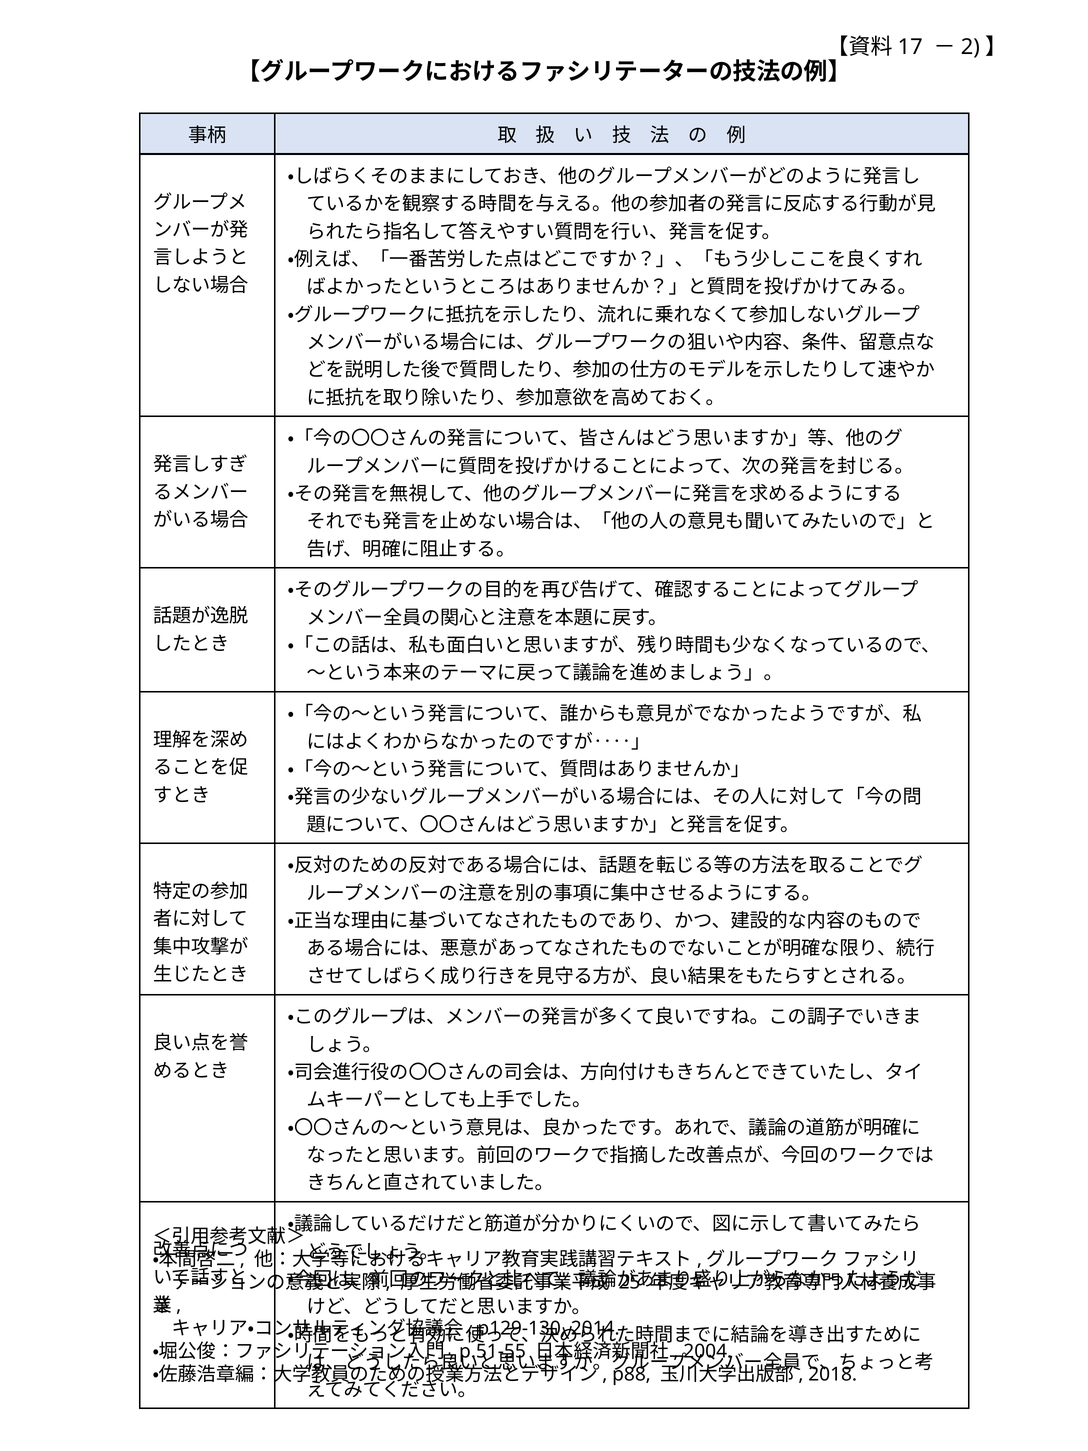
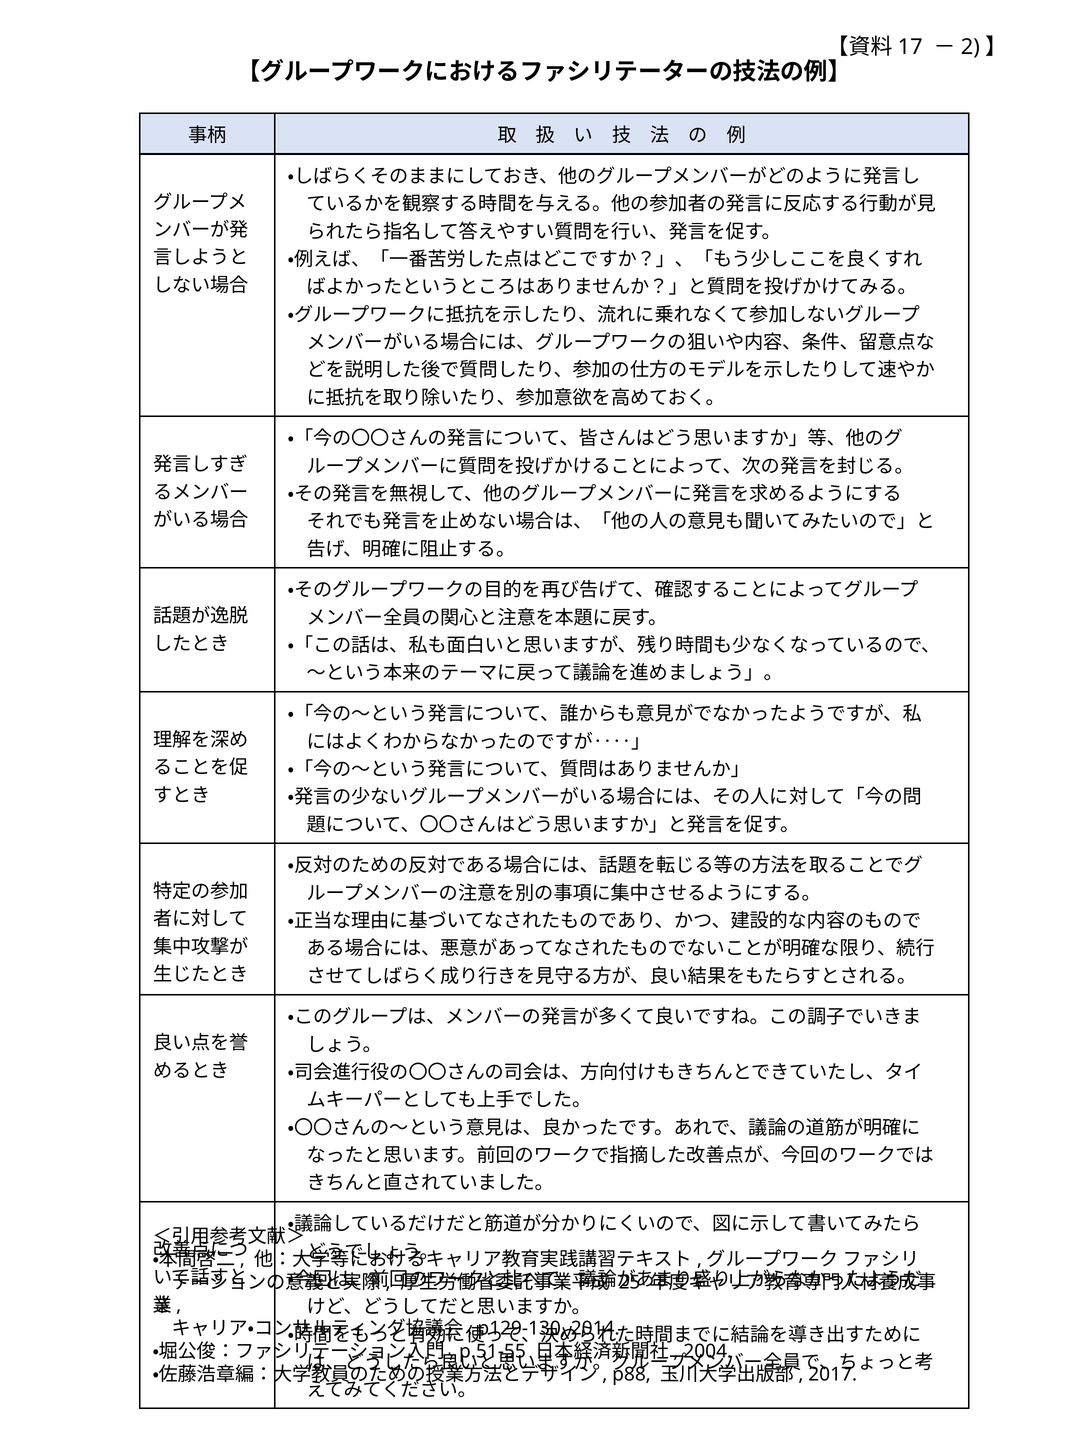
2018: 2018 -> 2017 (833, 1374)
